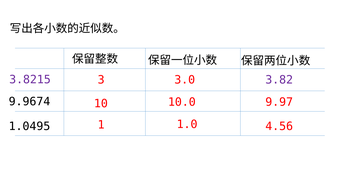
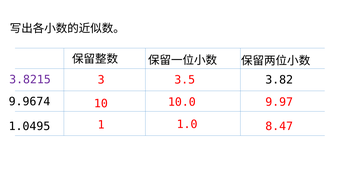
3.0: 3.0 -> 3.5 (185, 80)
3.82 colour: purple -> black (279, 80)
4.56: 4.56 -> 8.47 (279, 126)
